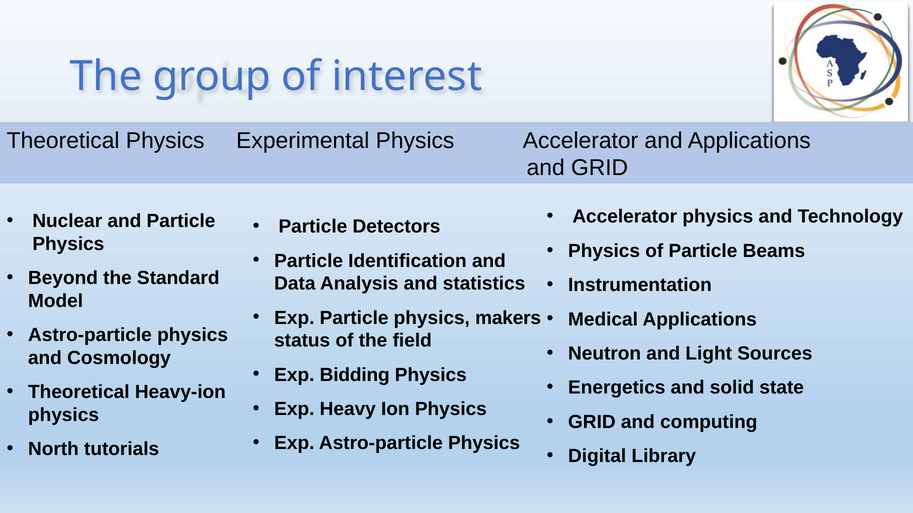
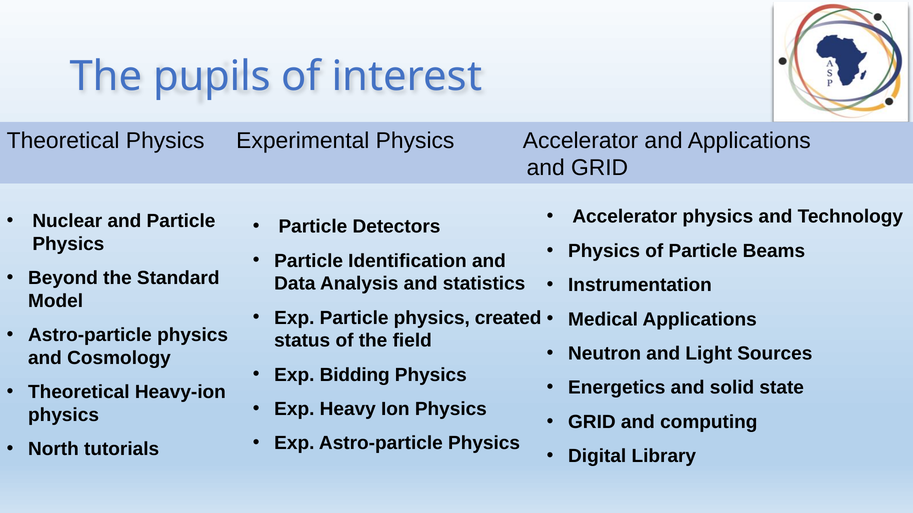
group: group -> pupils (212, 77)
makers: makers -> created (508, 318)
